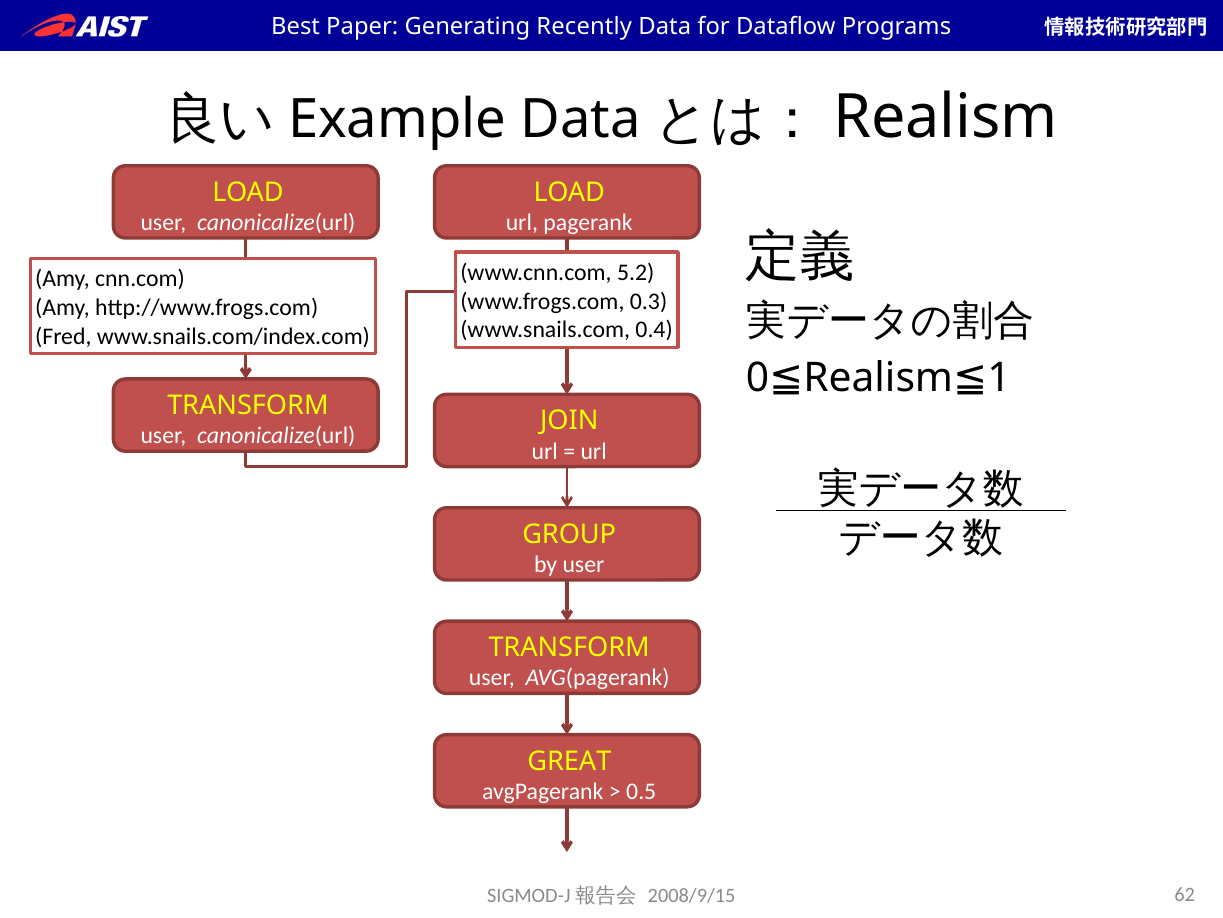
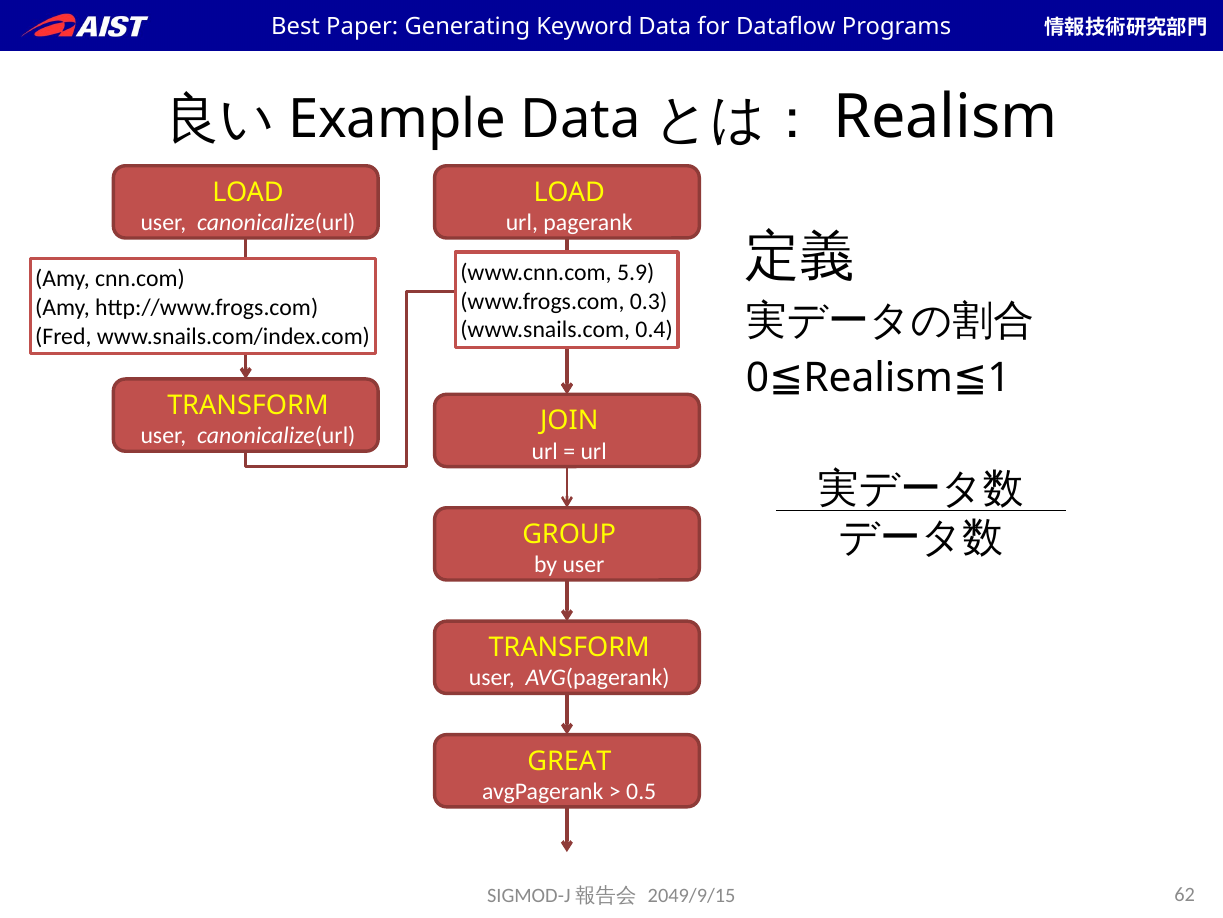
Recently: Recently -> Keyword (584, 26)
5.2: 5.2 -> 5.9 (636, 272)
2008/9/15: 2008/9/15 -> 2049/9/15 (692, 895)
